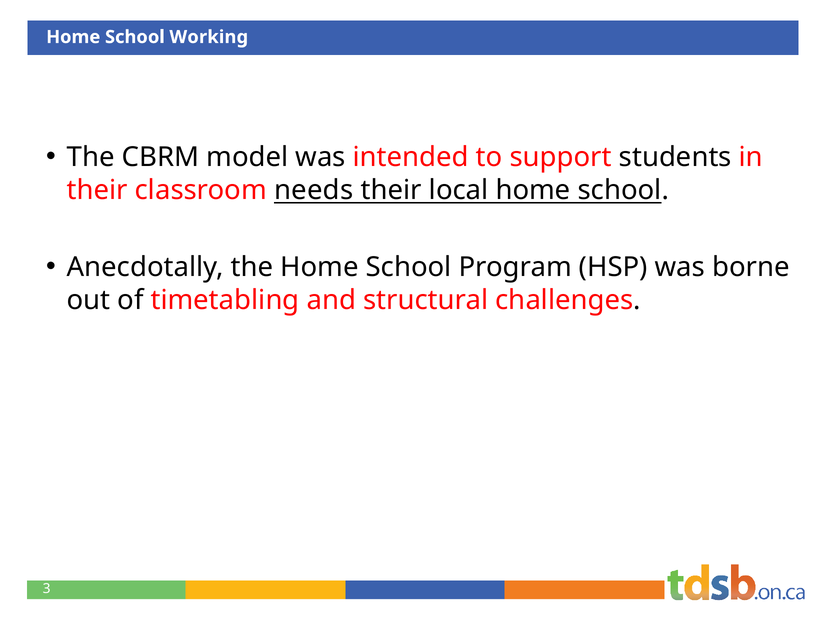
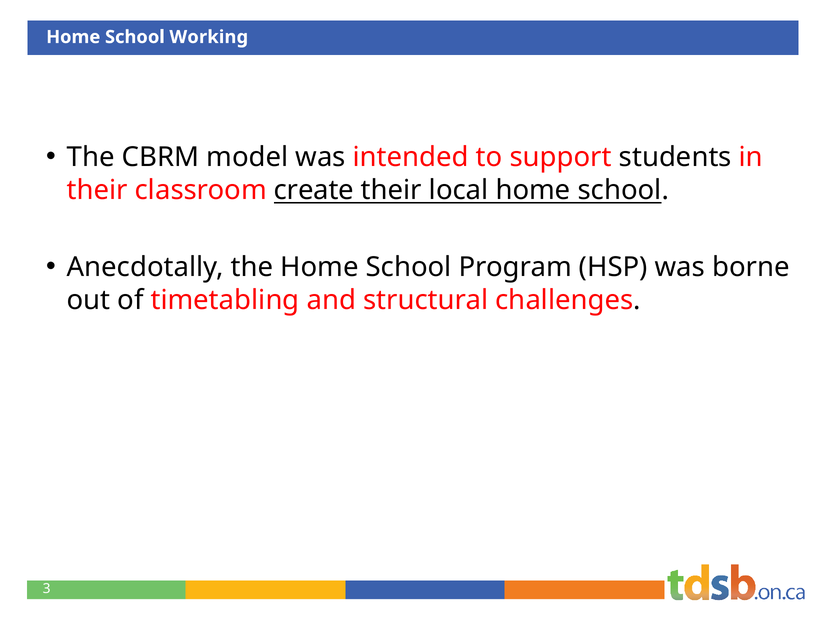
needs: needs -> create (314, 191)
